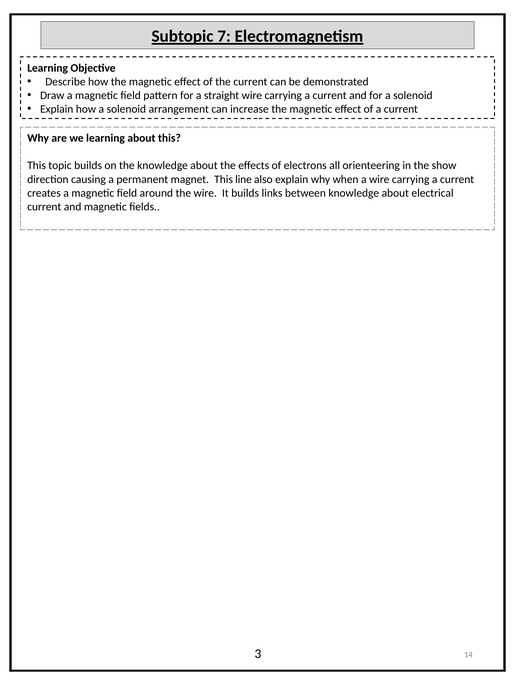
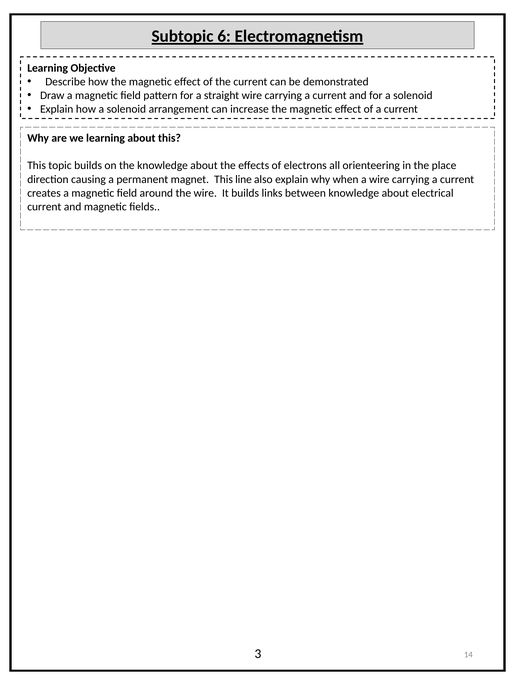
7: 7 -> 6 (224, 36)
show: show -> place (444, 166)
